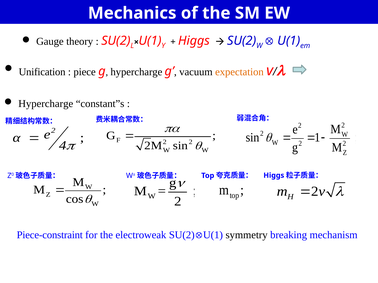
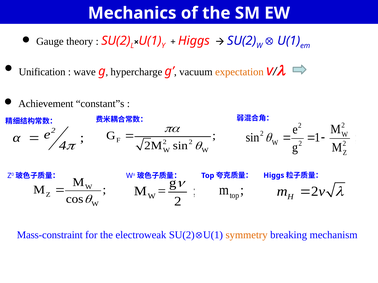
piece: piece -> wave (85, 72)
Hypercharge: Hypercharge -> Achievement (46, 104)
Piece-constraint: Piece-constraint -> Mass-constraint (50, 235)
symmetry colour: black -> orange (247, 235)
